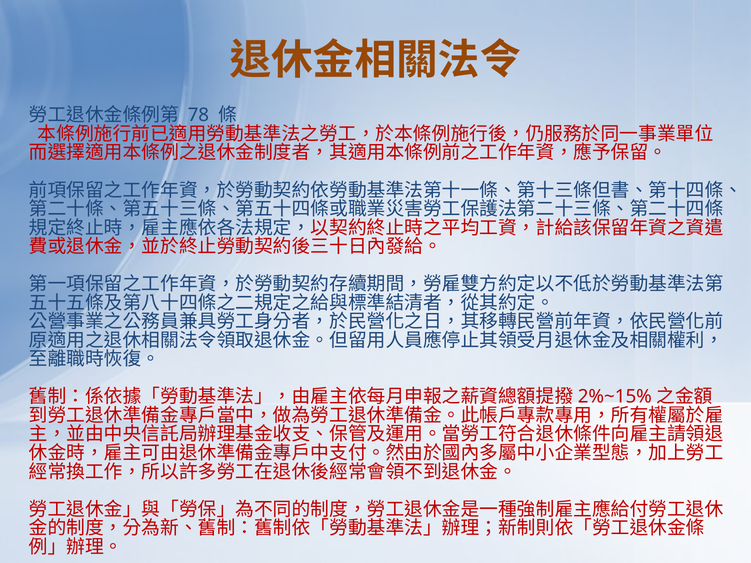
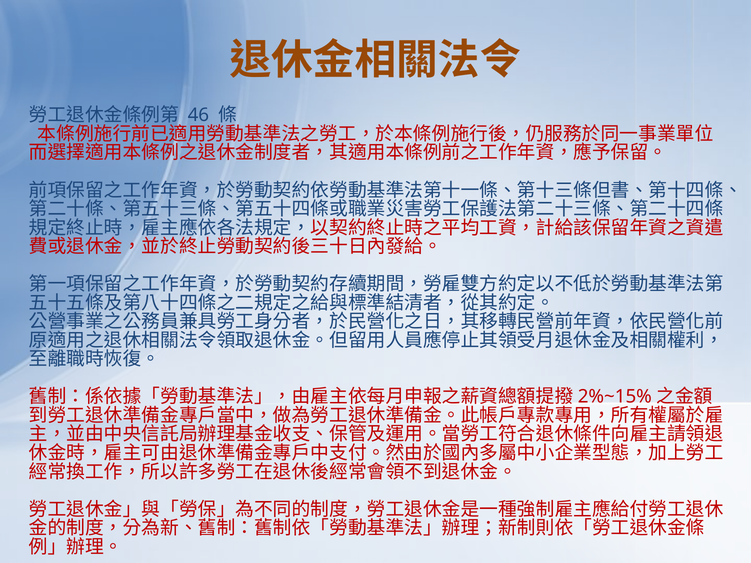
78: 78 -> 46 (198, 115)
